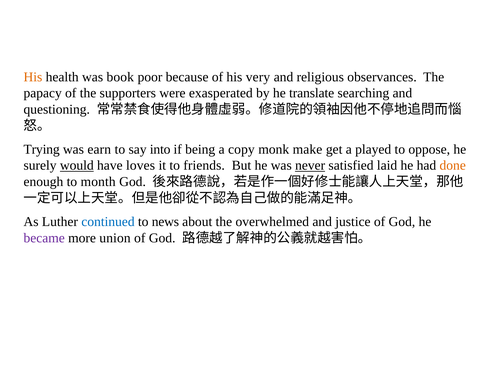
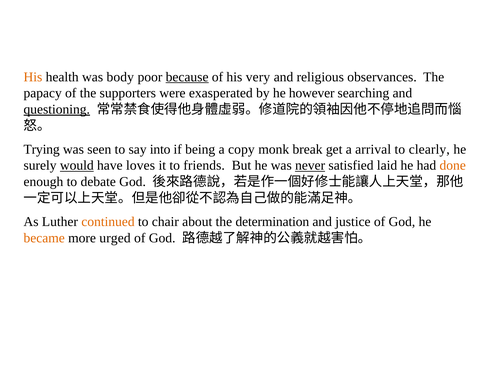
book: book -> body (120, 77)
because underline: none -> present (187, 77)
translate: translate -> however (312, 93)
questioning underline: none -> present (57, 109)
earn: earn -> seen (99, 149)
make: make -> break (308, 149)
played: played -> arrival (373, 149)
oppose: oppose -> clearly (429, 149)
month: month -> debate (98, 181)
continued colour: blue -> orange (108, 221)
news: news -> chair (165, 221)
overwhelmed: overwhelmed -> determination (272, 221)
became colour: purple -> orange (44, 238)
union: union -> urged (115, 238)
